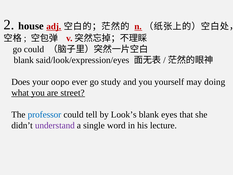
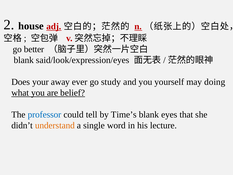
go could: could -> better (34, 49)
oopo: oopo -> away (60, 82)
street: street -> belief (73, 93)
Look’s: Look’s -> Time’s (124, 114)
understand colour: purple -> orange (55, 125)
